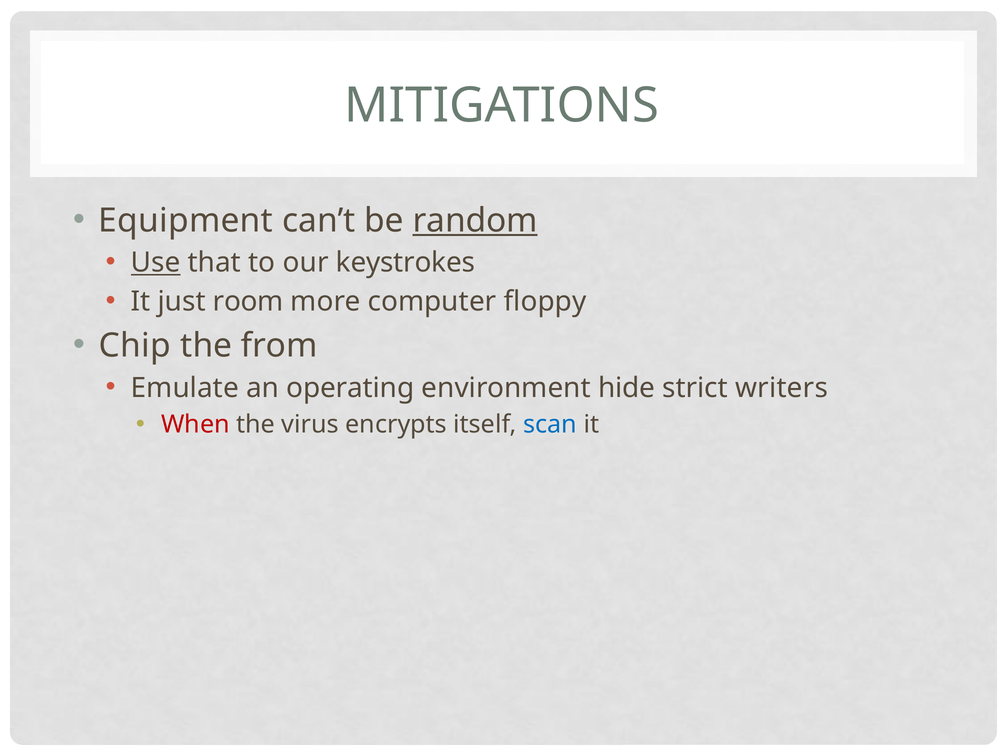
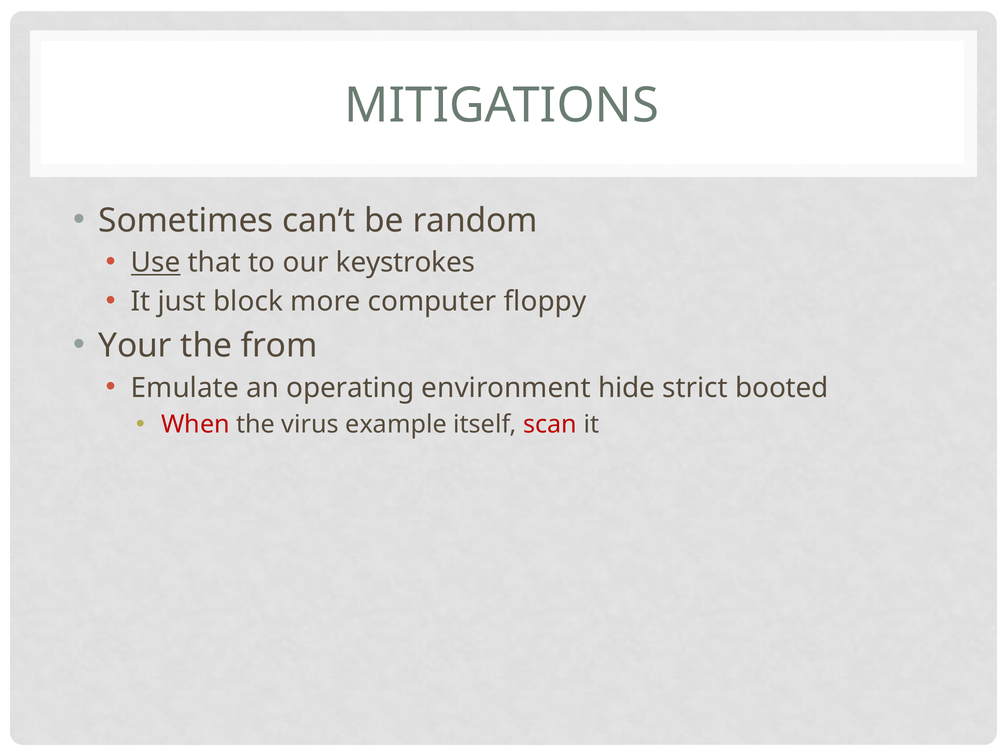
Equipment: Equipment -> Sometimes (186, 221)
random underline: present -> none (475, 221)
room: room -> block (248, 302)
Chip: Chip -> Your (135, 346)
writers: writers -> booted (782, 388)
encrypts: encrypts -> example (396, 425)
scan colour: blue -> red (550, 425)
